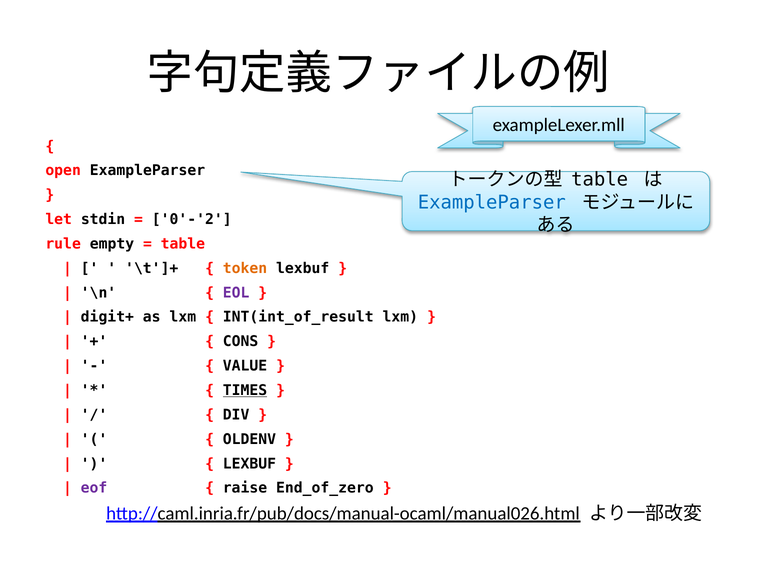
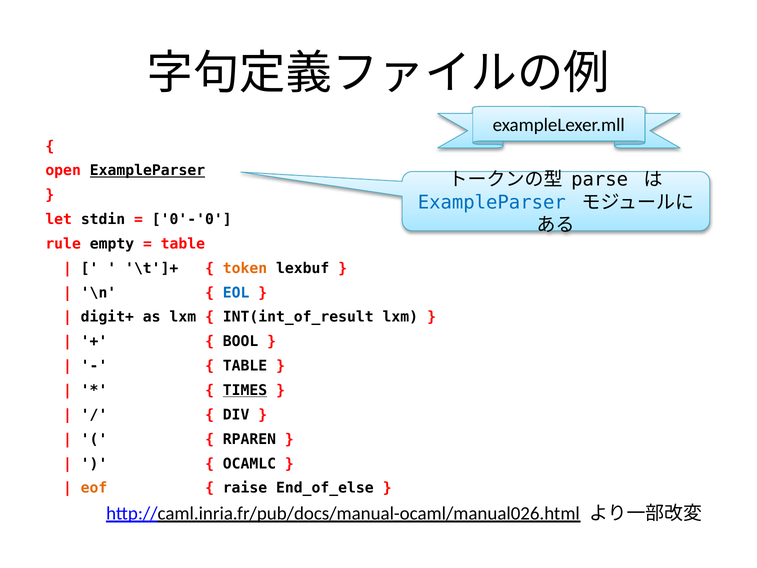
ExampleParser underline: none -> present (147, 171)
table: table -> parse (600, 180)
0'-'2: 0'-'2 -> 0'-'0 (192, 219)
EOL colour: purple -> blue (236, 293)
CONS: CONS -> BOOL (241, 341)
VALUE: VALUE -> TABLE (245, 366)
OLDENV: OLDENV -> RPAREN (249, 439)
LEXBUF: LEXBUF -> OCAMLC (249, 463)
eof colour: purple -> orange (94, 488)
End_of_zero: End_of_zero -> End_of_else (325, 488)
